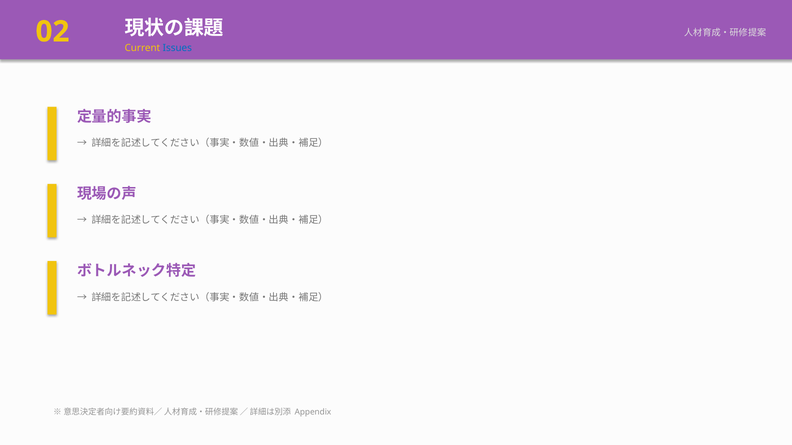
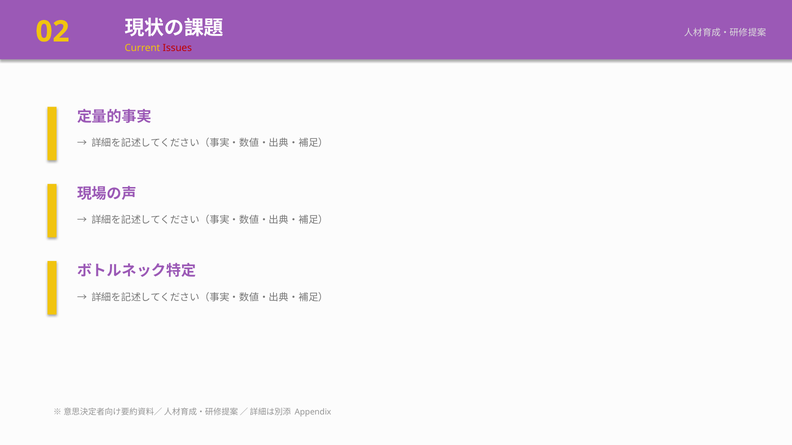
Issues colour: blue -> red (177, 48)
